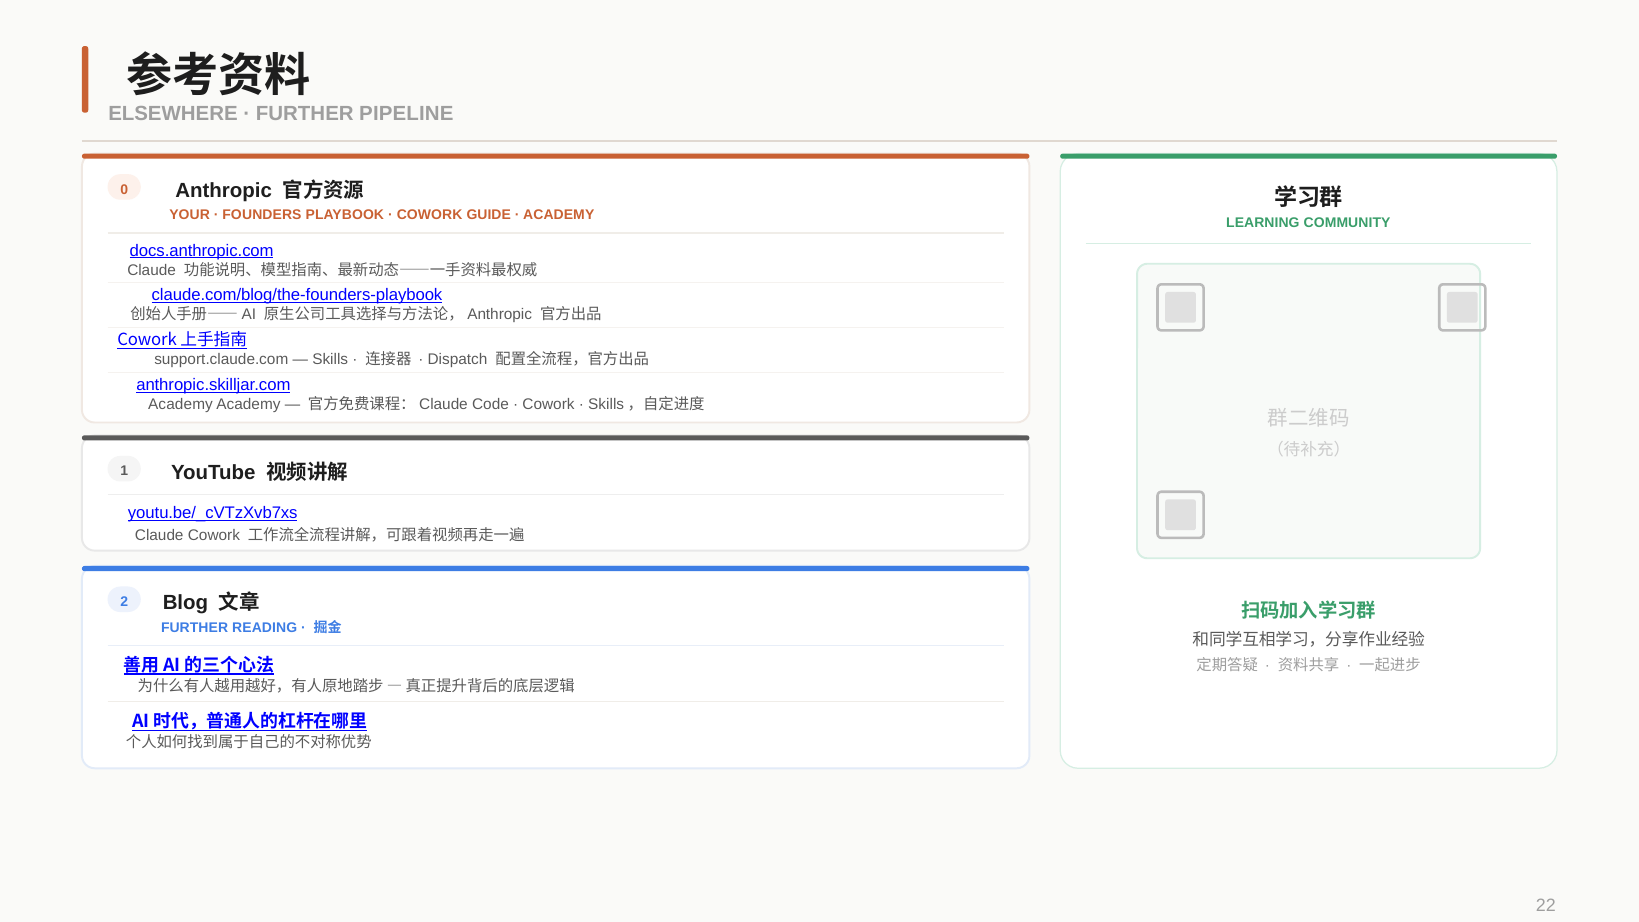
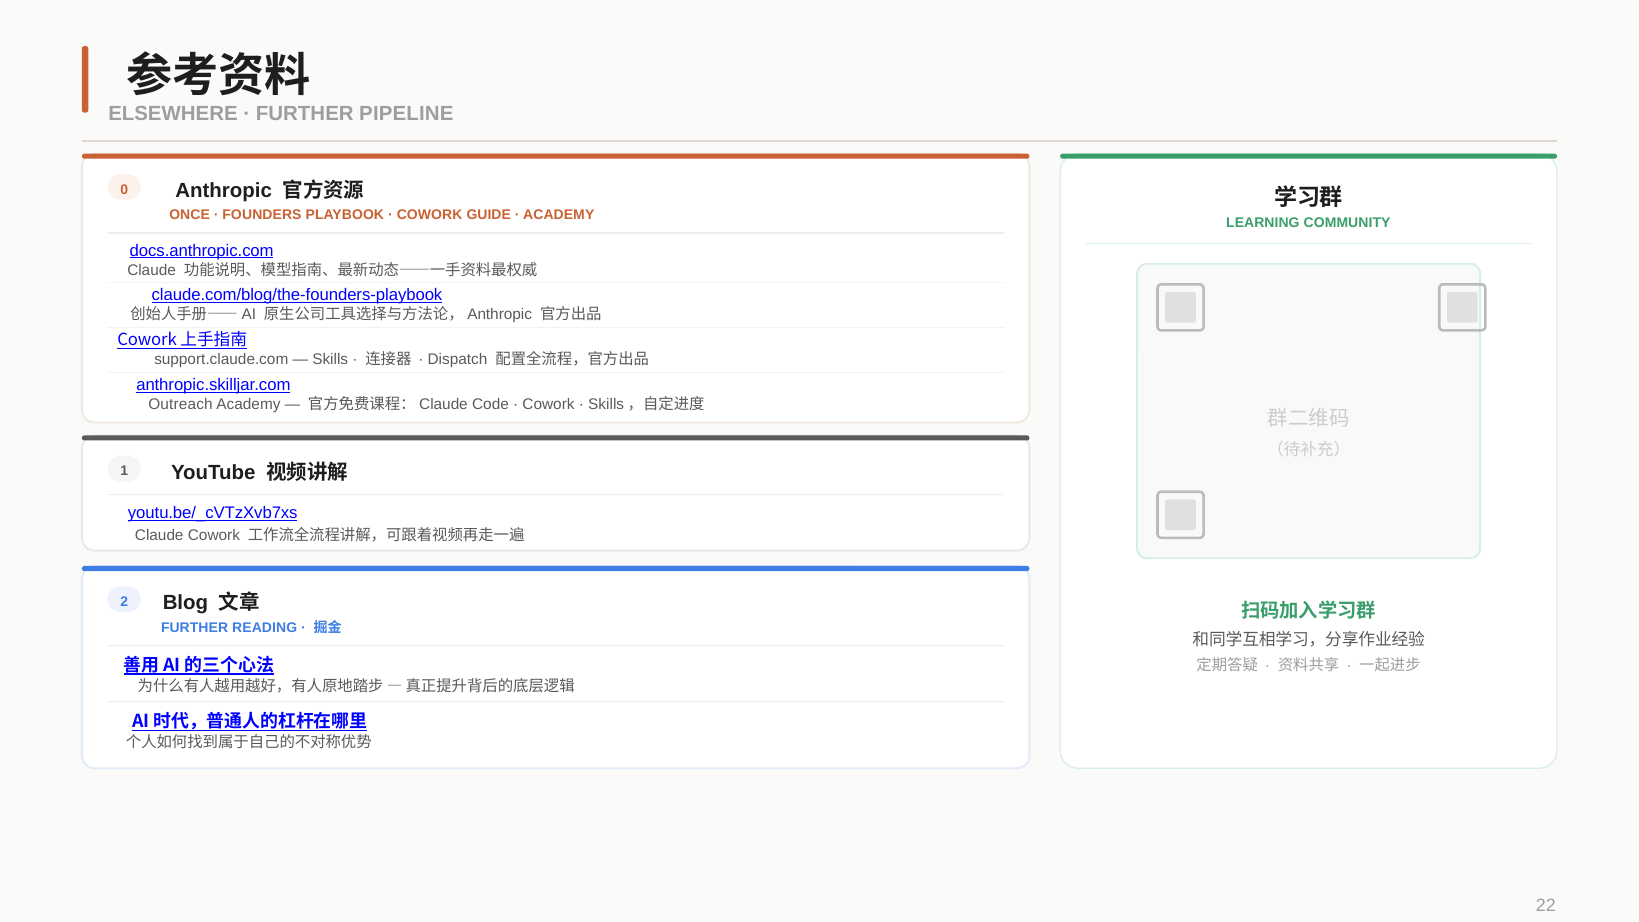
YOUR: YOUR -> ONCE (190, 215)
Academy: Academy -> Outreach (180, 404)
